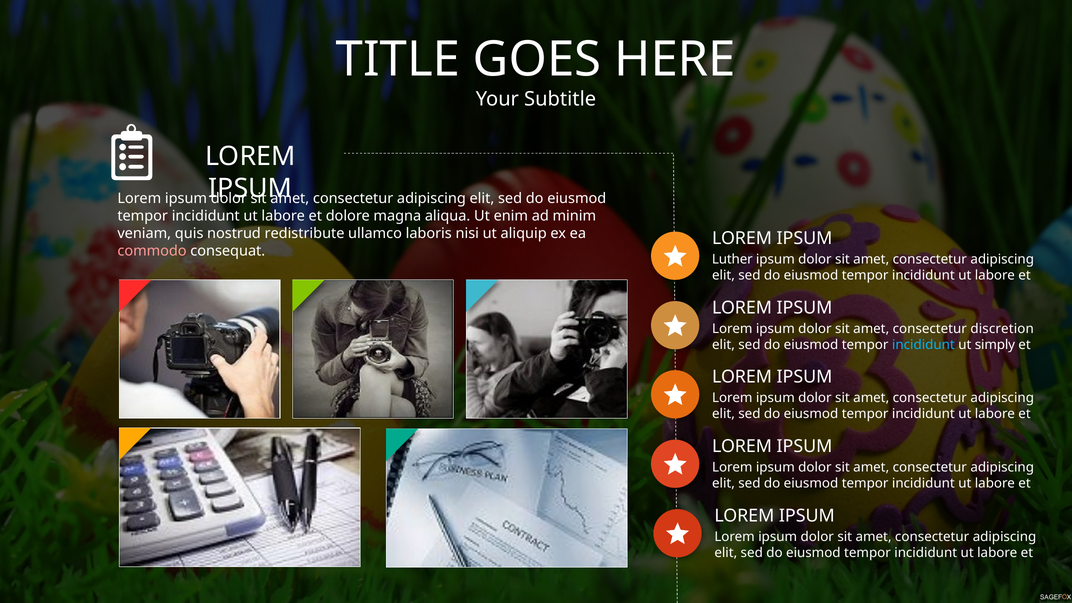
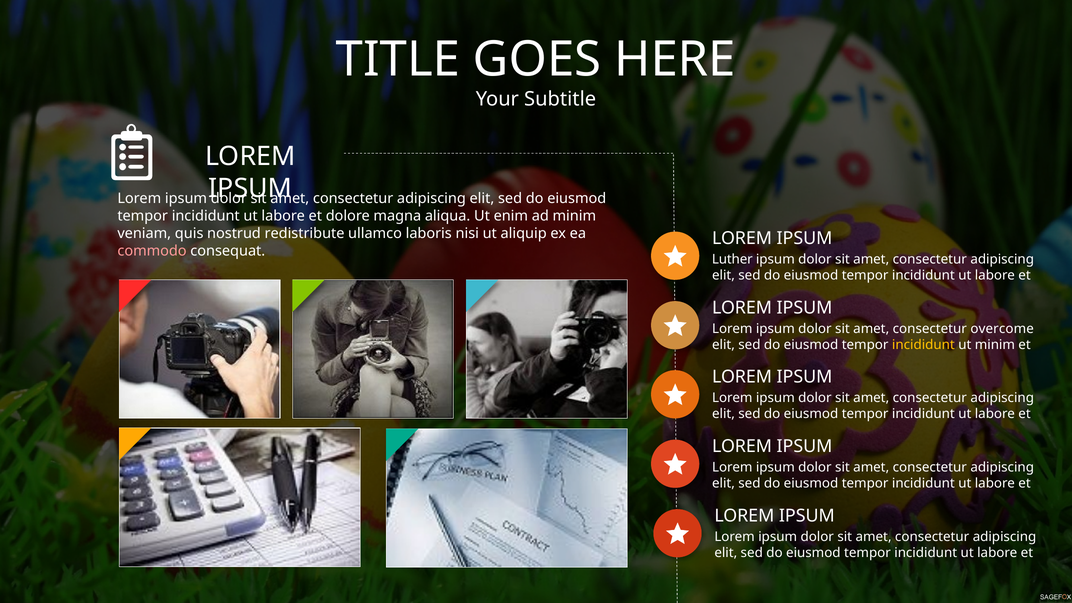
discretion: discretion -> overcome (1002, 329)
incididunt colour: light blue -> yellow (923, 345)
ut simply: simply -> minim (995, 345)
